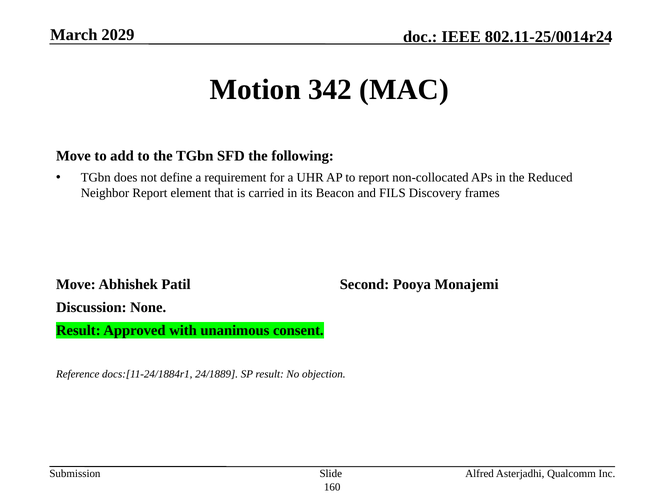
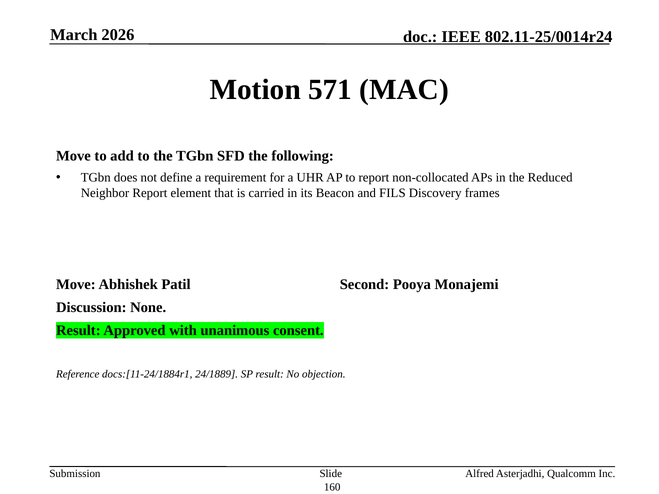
2029: 2029 -> 2026 (118, 35)
342: 342 -> 571 (330, 90)
